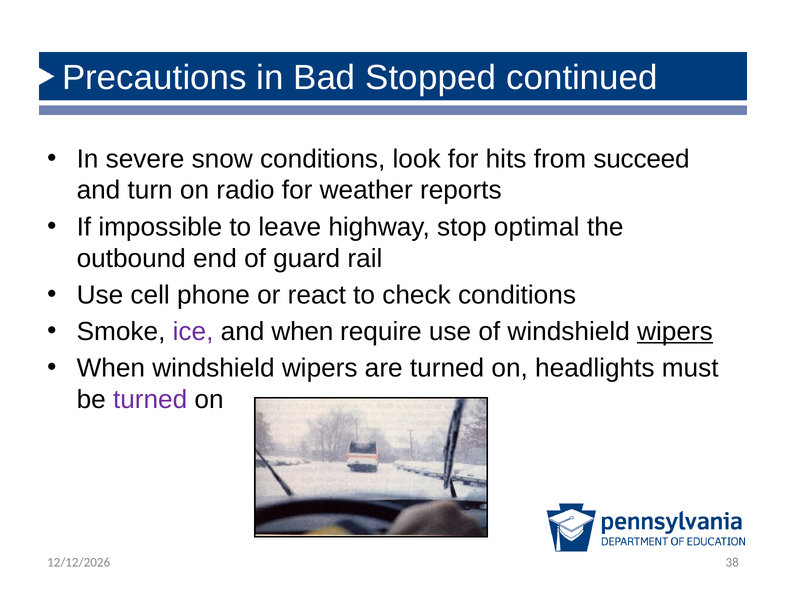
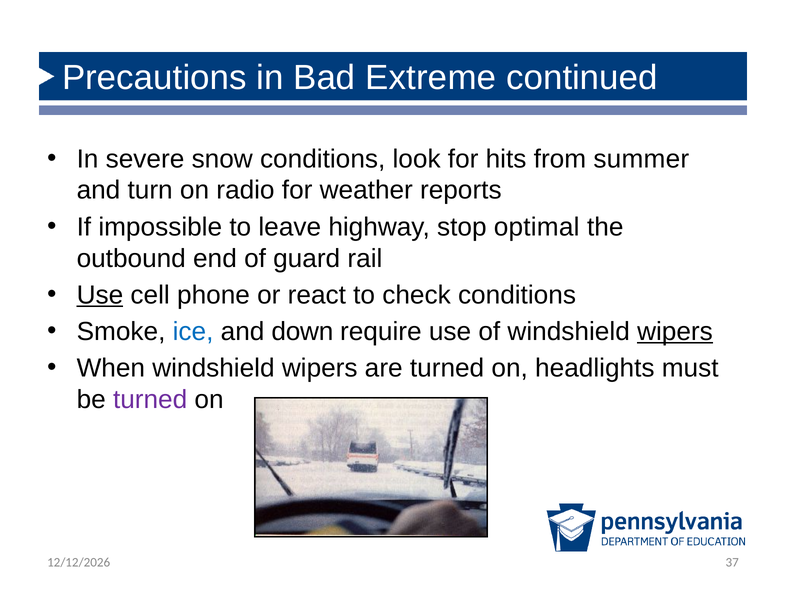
Stopped: Stopped -> Extreme (431, 78)
succeed: succeed -> summer (641, 159)
Use underline: none -> present (100, 295)
ice colour: purple -> blue (193, 332)
and when: when -> down (302, 332)
38: 38 -> 37 (732, 563)
